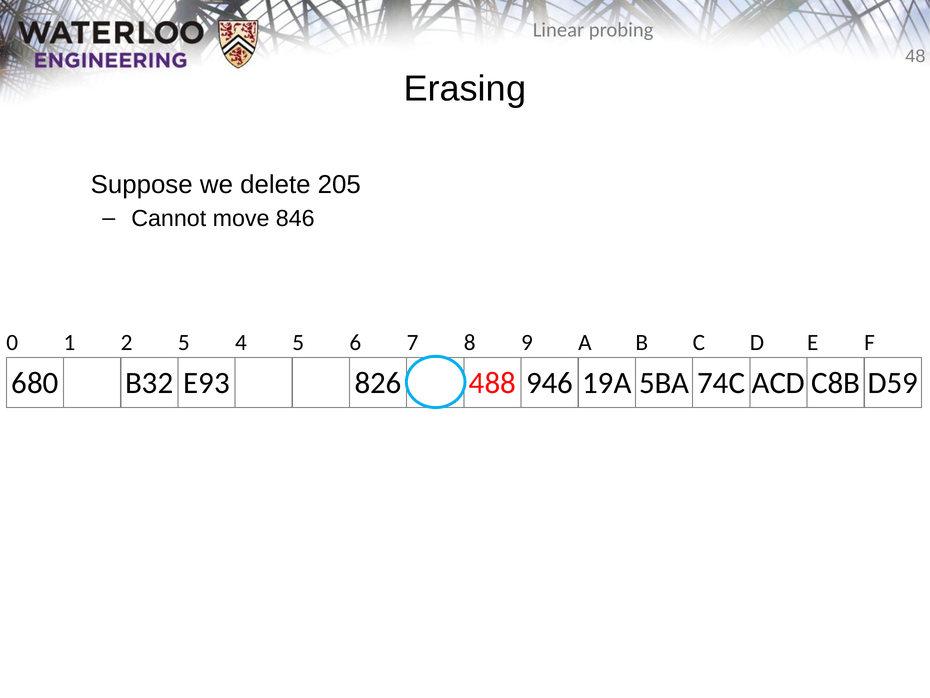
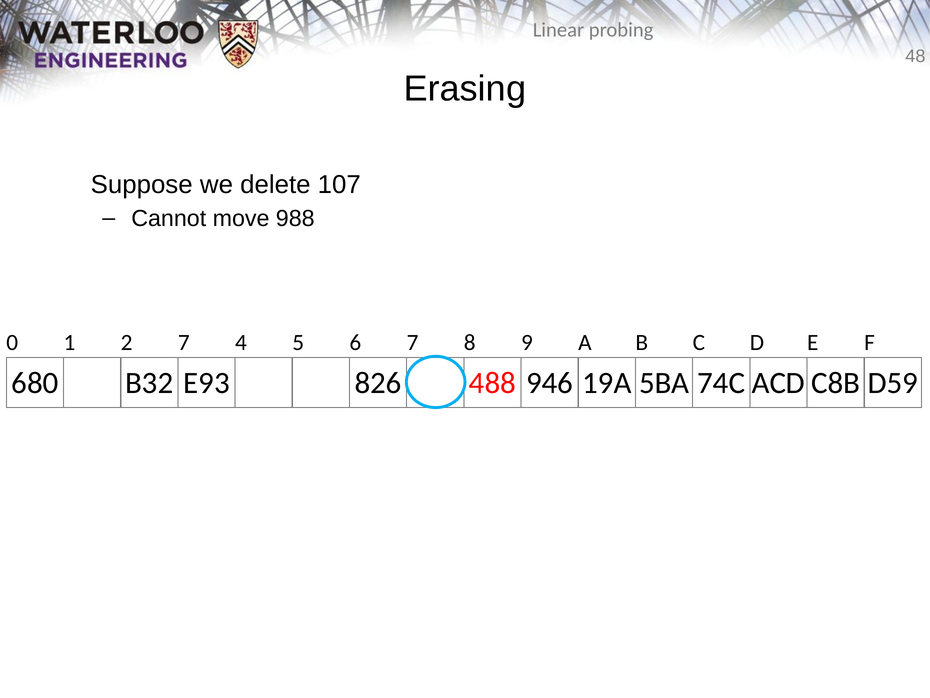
205: 205 -> 107 (339, 185)
846: 846 -> 988 (295, 219)
2 5: 5 -> 7 (184, 342)
